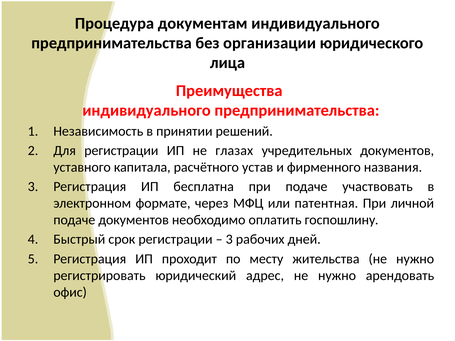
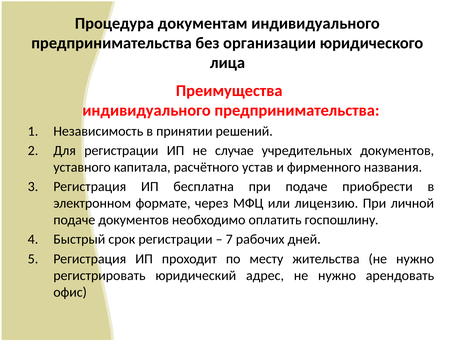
глазах: глазах -> случае (234, 151)
участвовать: участвовать -> приобрести (377, 187)
патентная: патентная -> лицензию (326, 203)
3: 3 -> 7 (229, 240)
